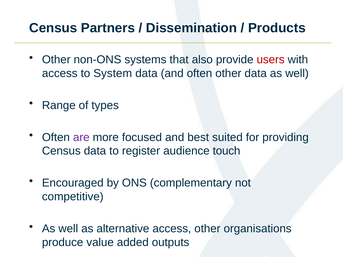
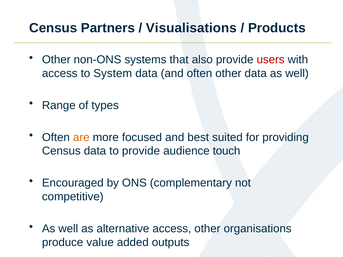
Dissemination: Dissemination -> Visualisations (191, 28)
are colour: purple -> orange (81, 137)
to register: register -> provide (141, 151)
